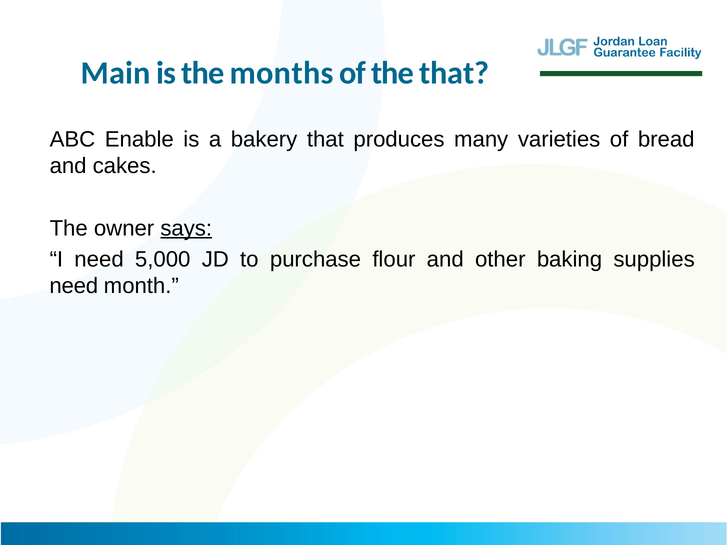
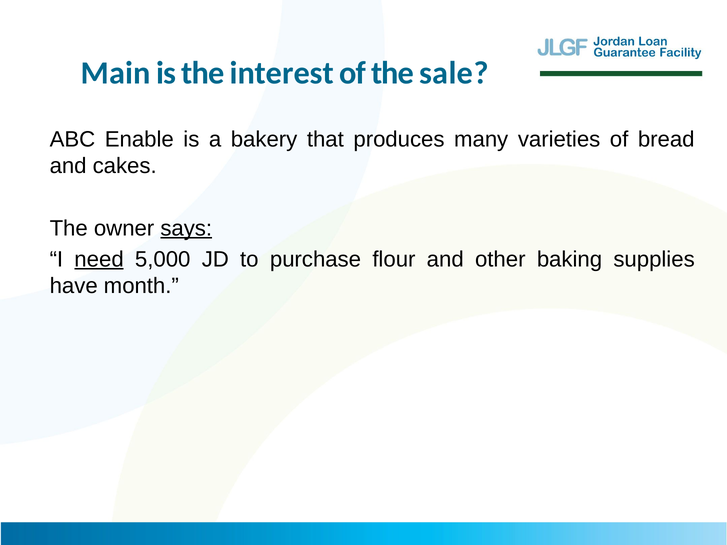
months: months -> interest (282, 73)
the that: that -> sale (454, 73)
need underline: none -> present (99, 259)
need: need -> have (74, 286)
